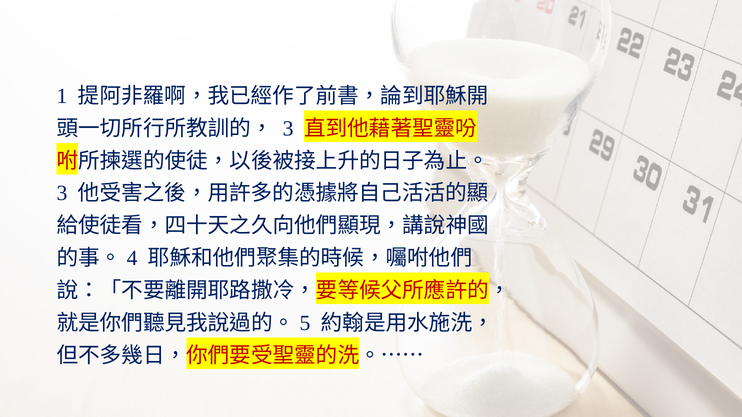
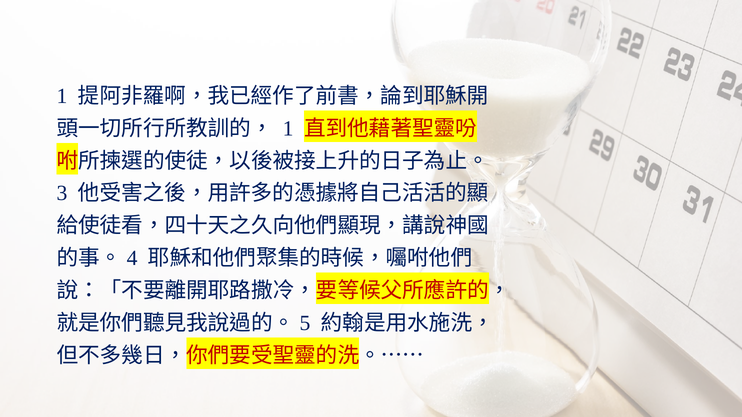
3: 3 -> 1 (288, 129)
